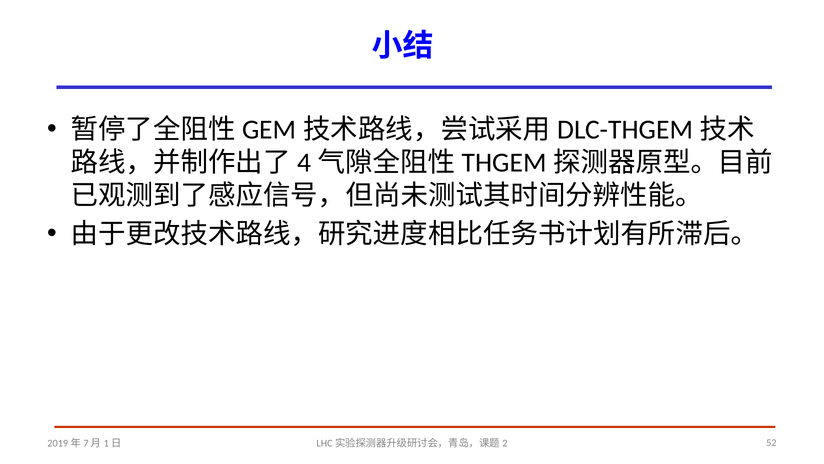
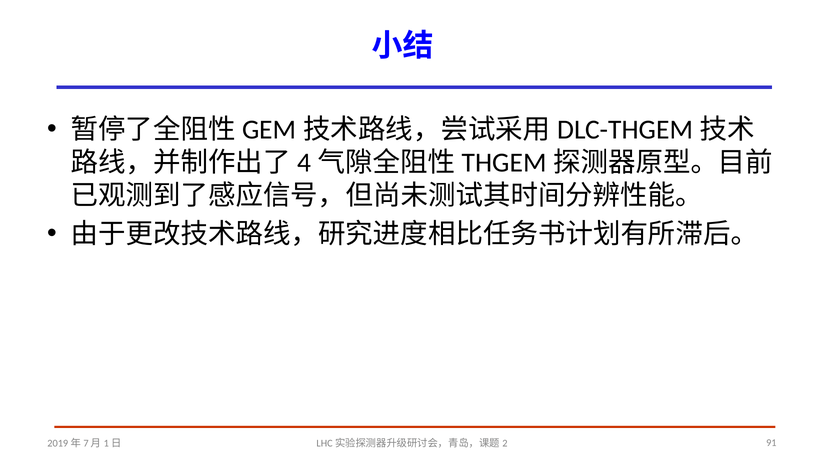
52: 52 -> 91 (771, 443)
